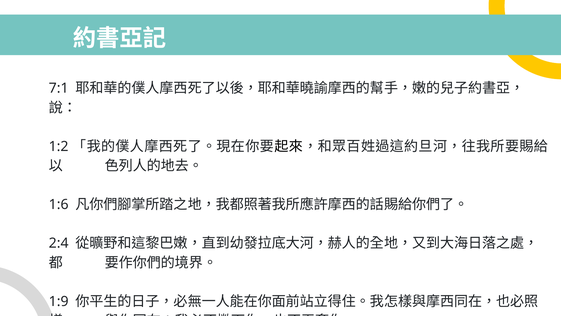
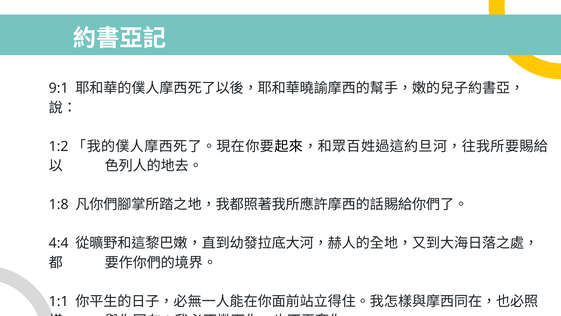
7:1: 7:1 -> 9:1 (59, 88)
1:6: 1:6 -> 1:8 (59, 204)
2:4: 2:4 -> 4:4 (59, 243)
1:9: 1:9 -> 1:1 (59, 301)
